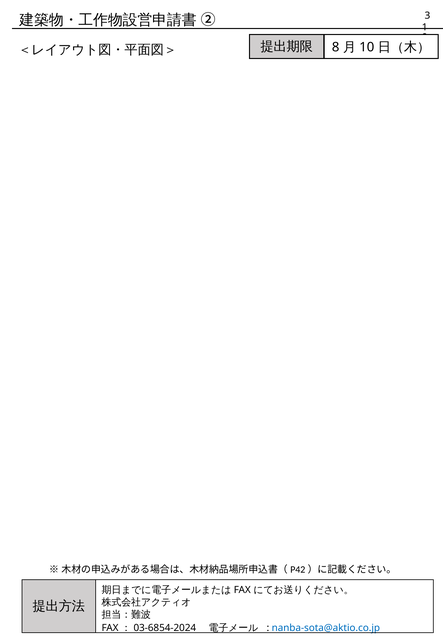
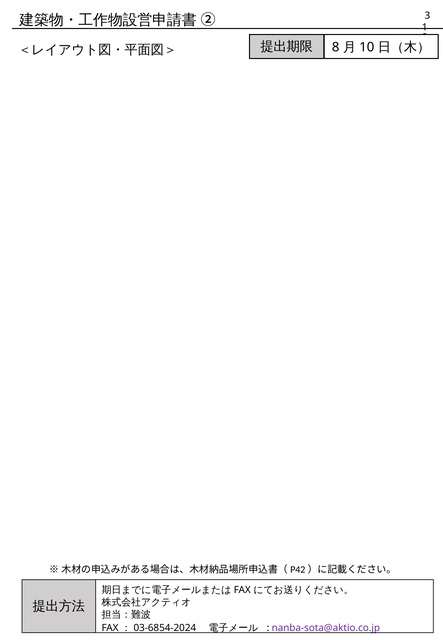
nanba-sota@aktio.co.jp colour: blue -> purple (326, 628)
